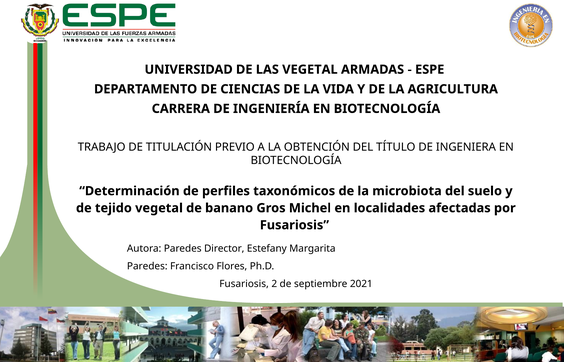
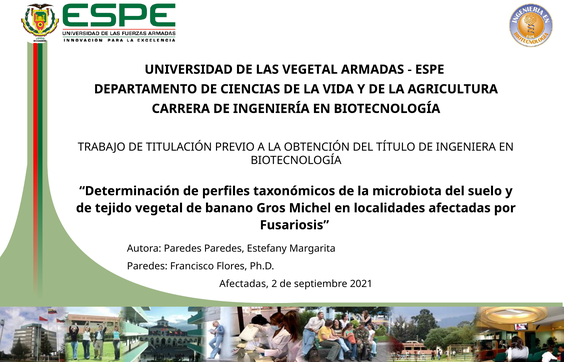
Paredes Director: Director -> Paredes (224, 249)
Fusariosis: Fusariosis -> Afectadas (244, 284)
